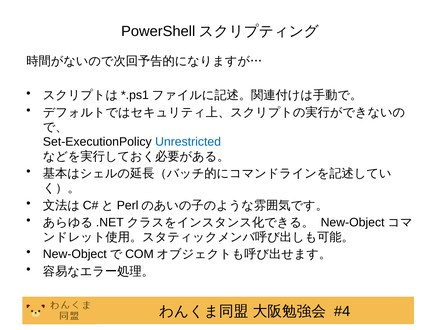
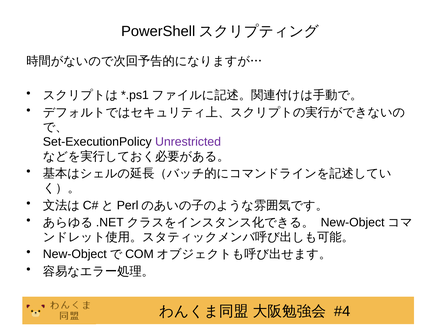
Unrestricted colour: blue -> purple (188, 142)
